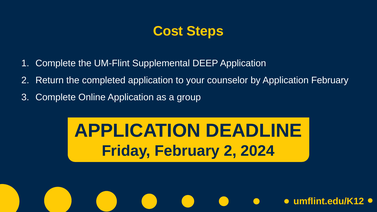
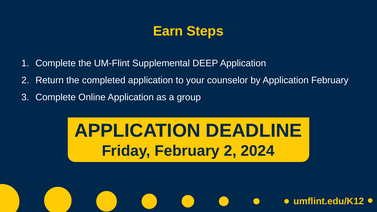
Cost: Cost -> Earn (168, 31)
